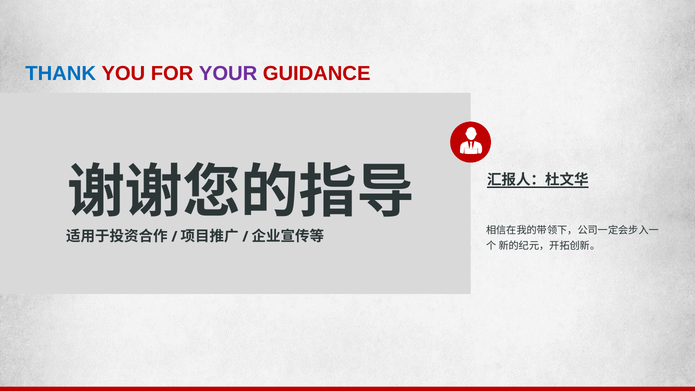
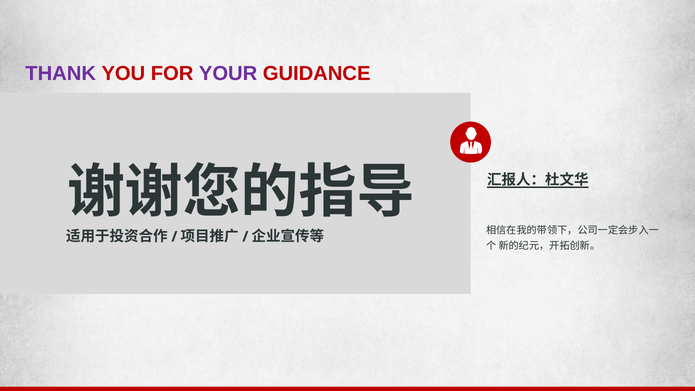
THANK colour: blue -> purple (61, 74)
